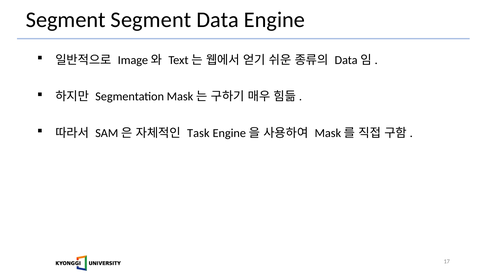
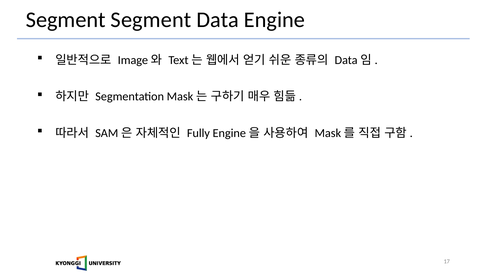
Task: Task -> Fully (198, 133)
